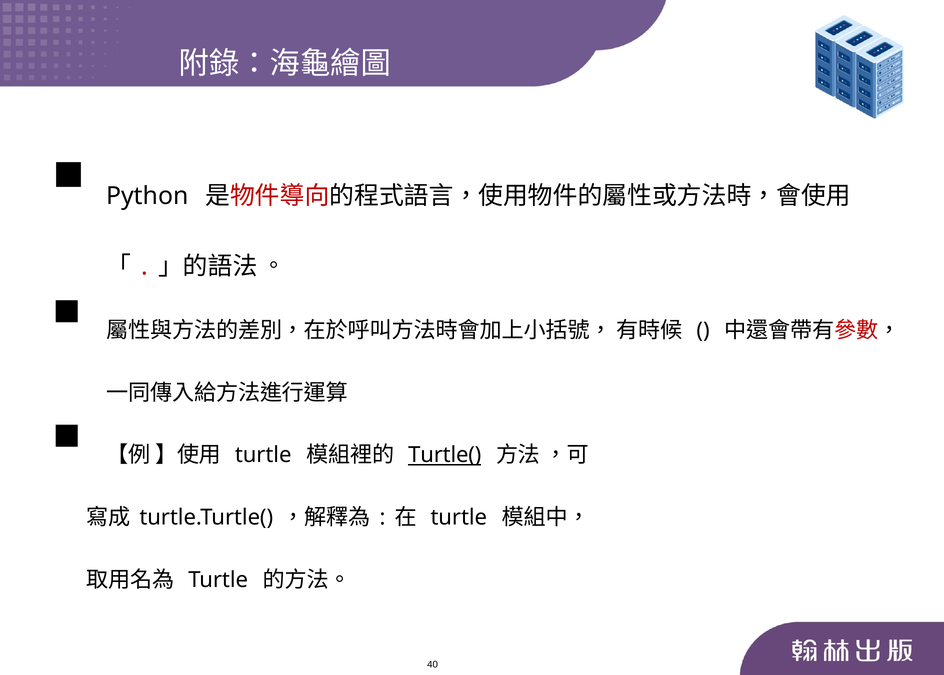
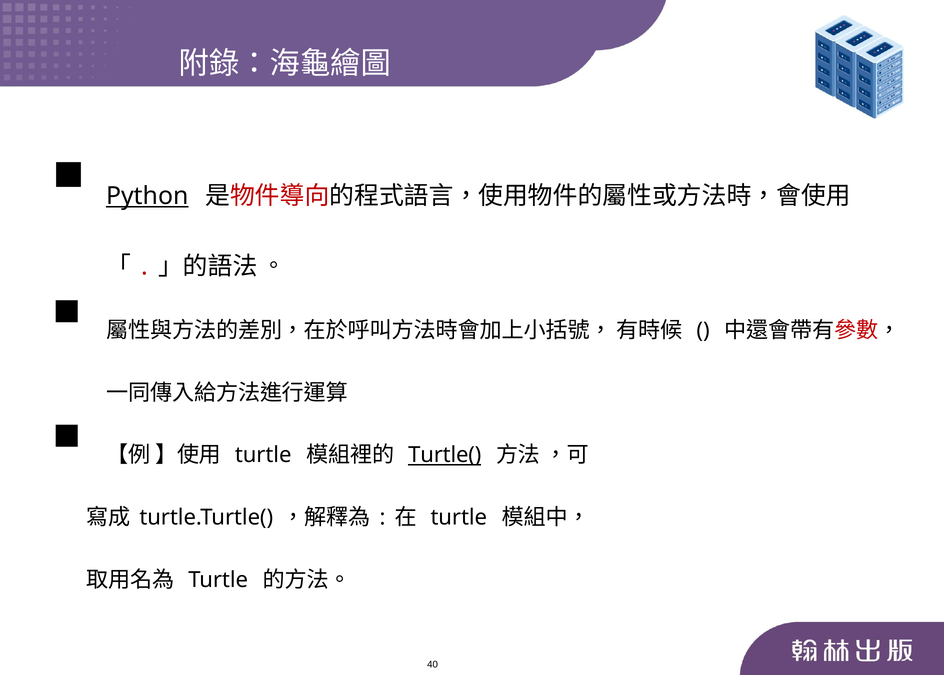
Python underline: none -> present (147, 196)
